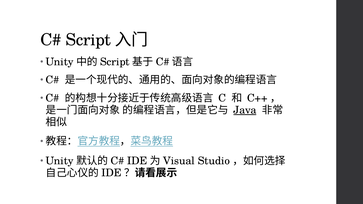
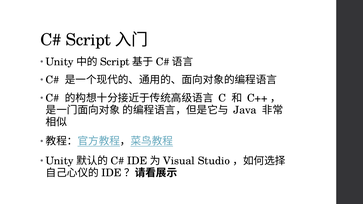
Java underline: present -> none (245, 110)
